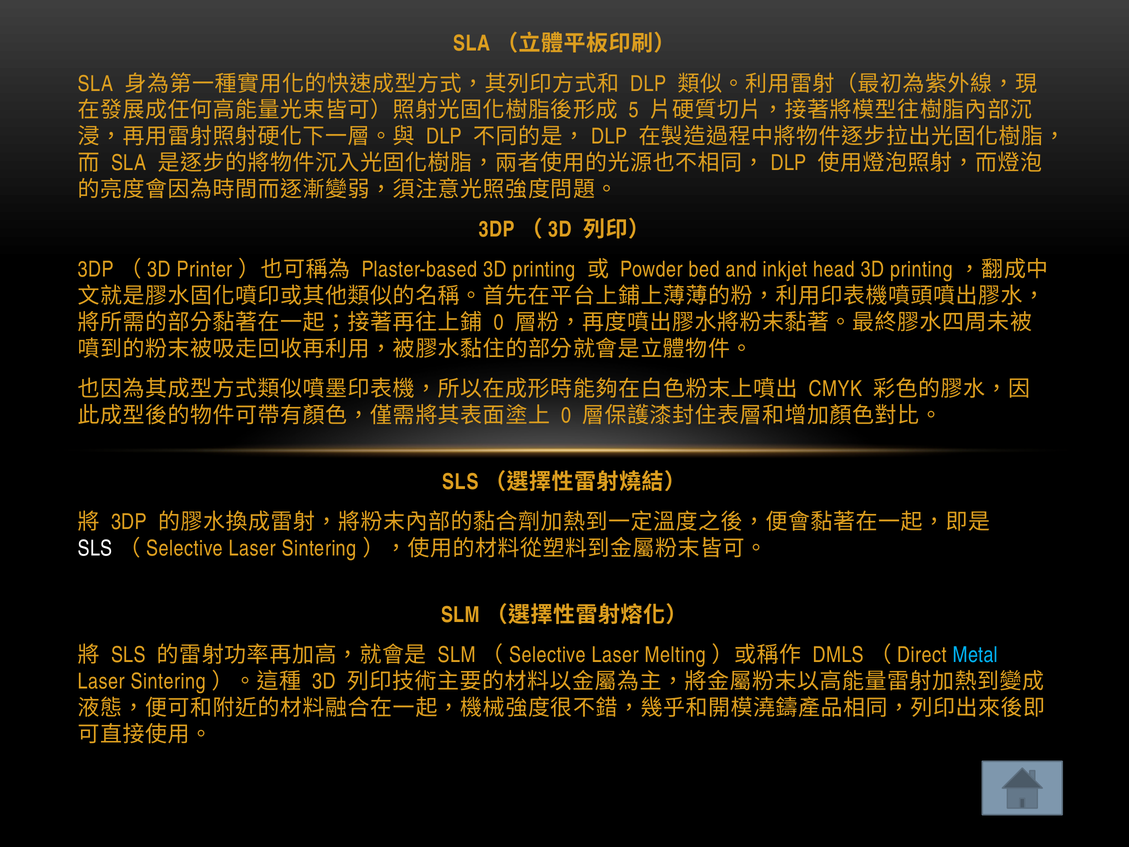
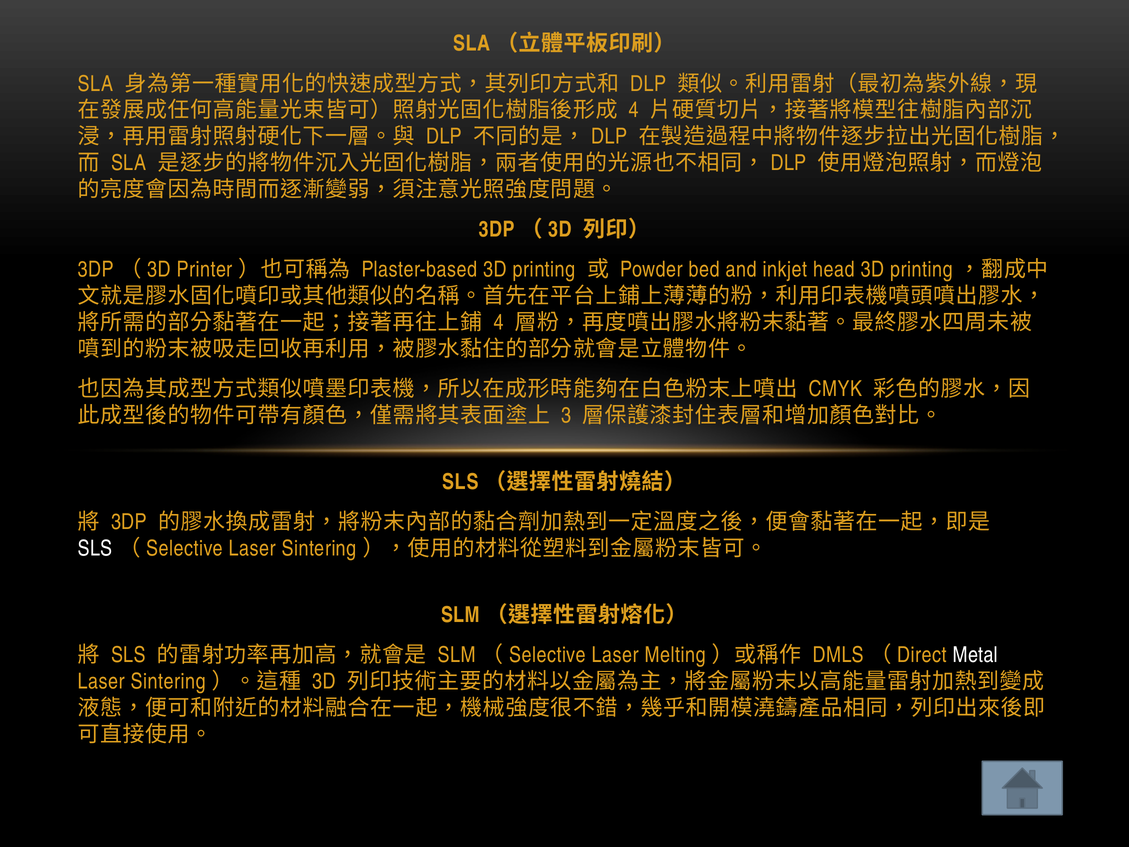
5: 5 -> 4 (634, 110)
0: 0 -> 4 (499, 322)
0: 0 -> 3 (566, 415)
Metal colour: light blue -> white (975, 655)
